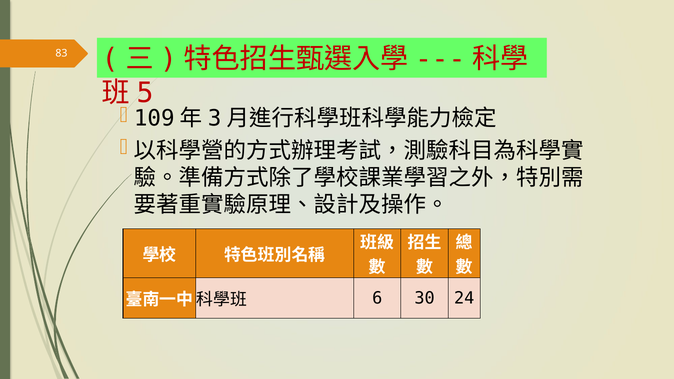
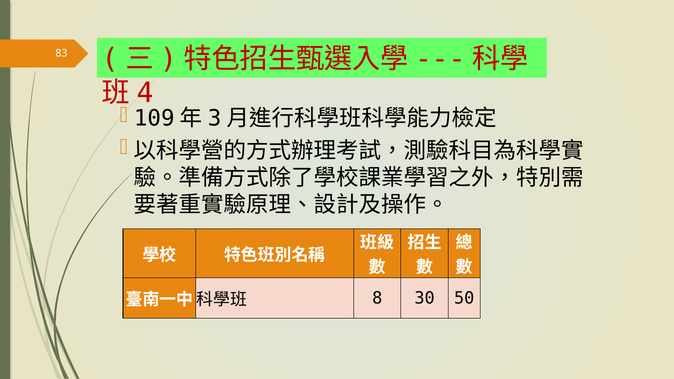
5: 5 -> 4 (145, 93)
6: 6 -> 8 (377, 298)
24: 24 -> 50 (464, 298)
